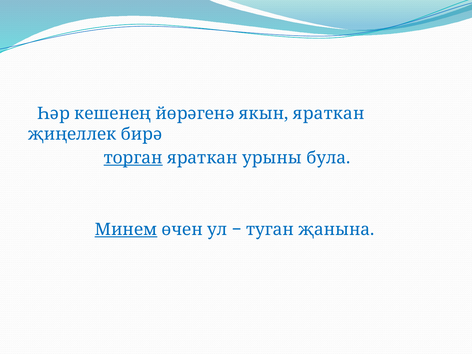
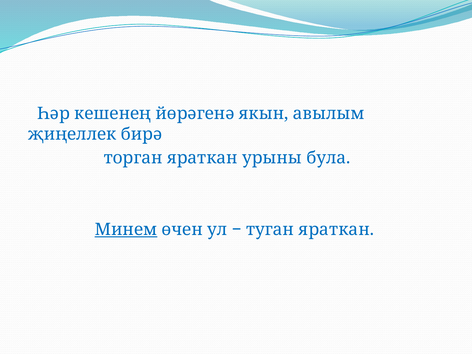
якын яраткан: яраткан -> авылым (329, 114)
торган underline: present -> none (133, 158)
туган җанына: җанына -> яраткан (336, 229)
